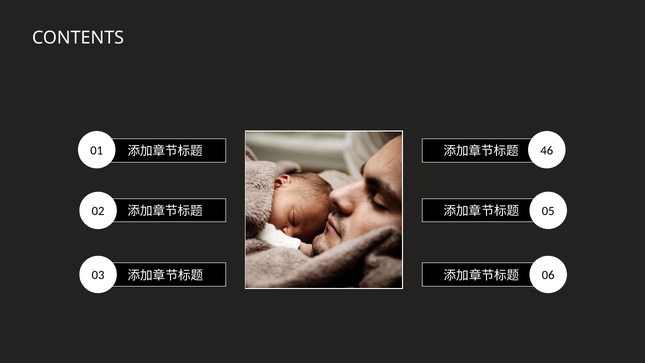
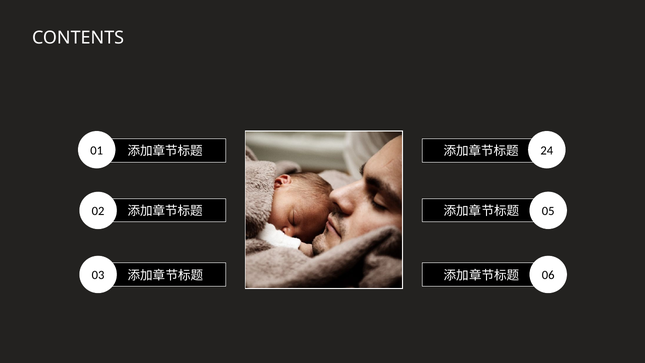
46: 46 -> 24 (547, 150)
